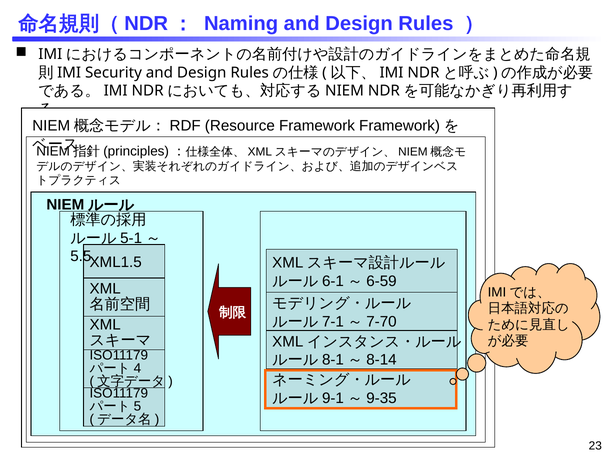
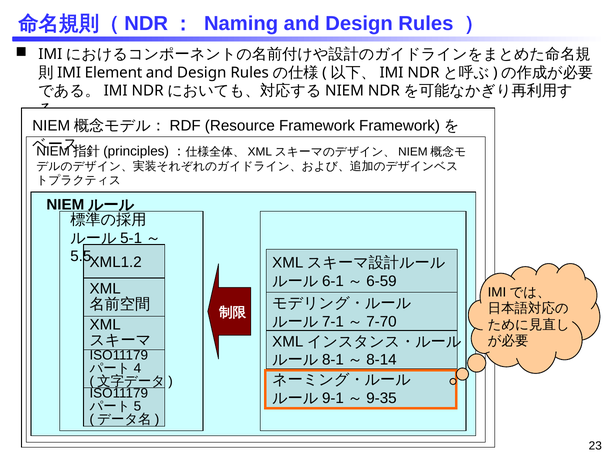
Security: Security -> Element (114, 73)
XML1.5: XML1.5 -> XML1.2 (116, 262)
